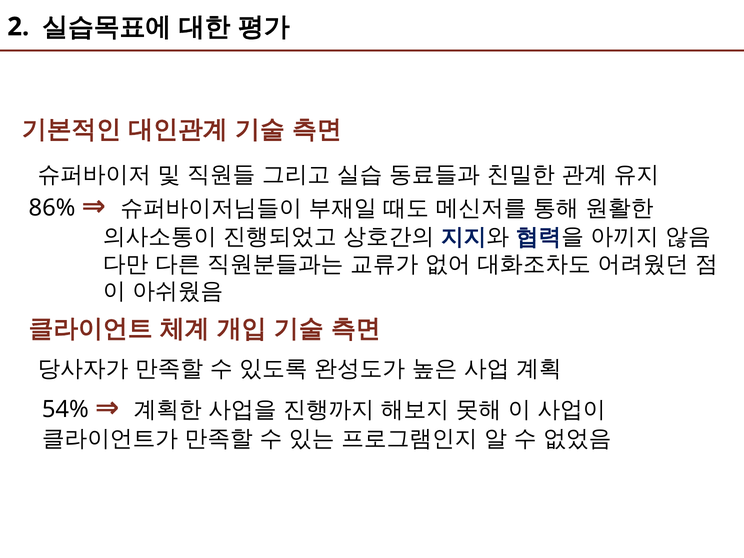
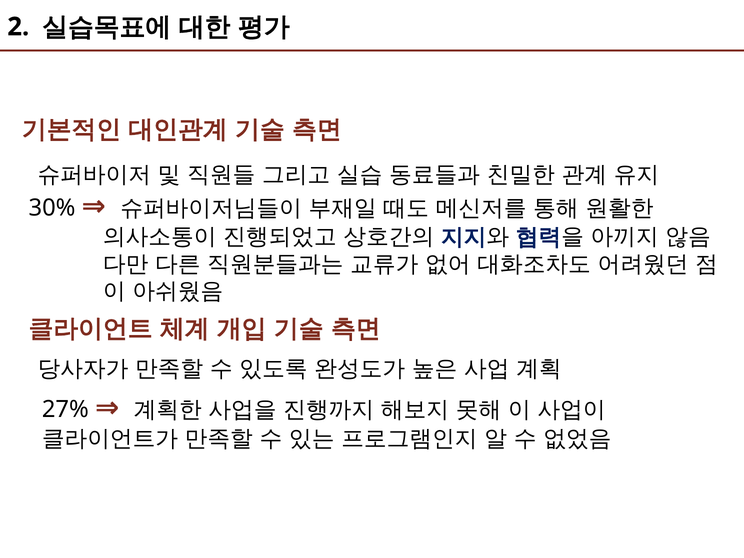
86%: 86% -> 30% (52, 208)
54%: 54% -> 27% (65, 410)
